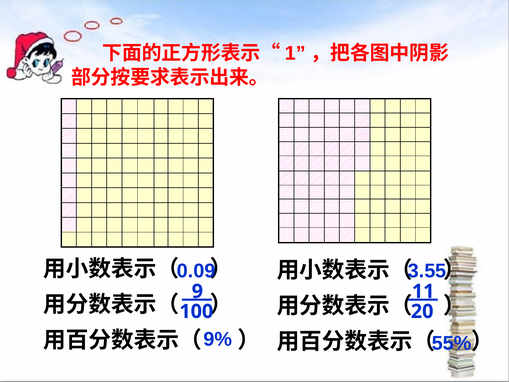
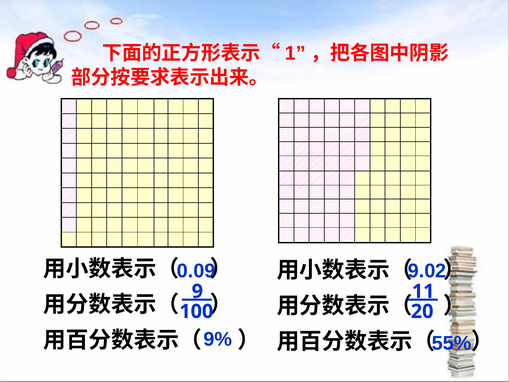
3.55: 3.55 -> 9.02 (427, 271)
